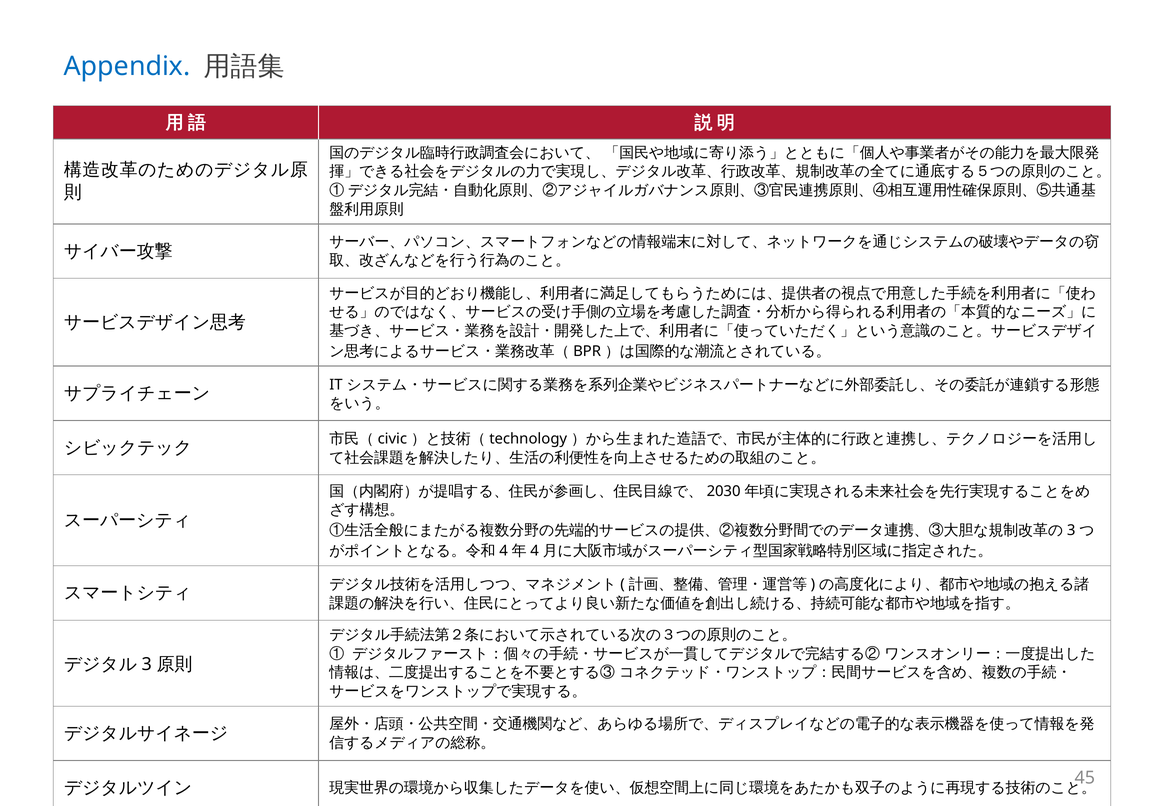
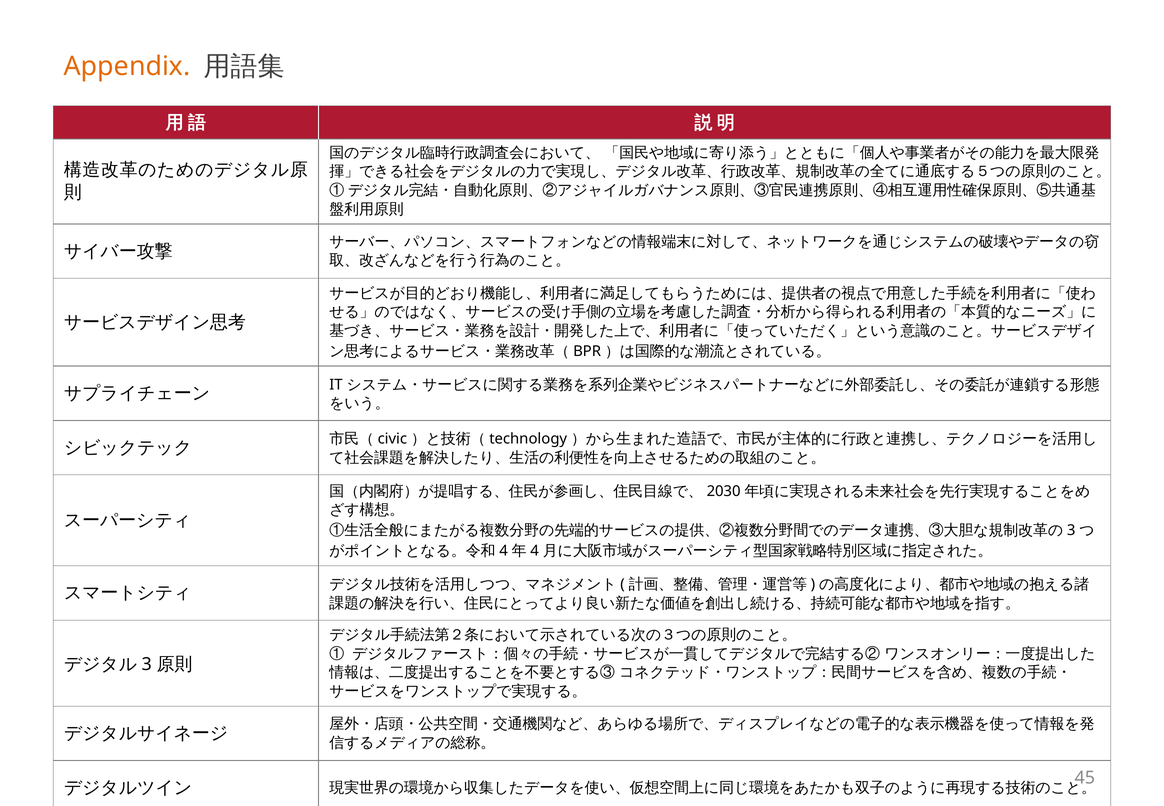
Appendix colour: blue -> orange (127, 67)
